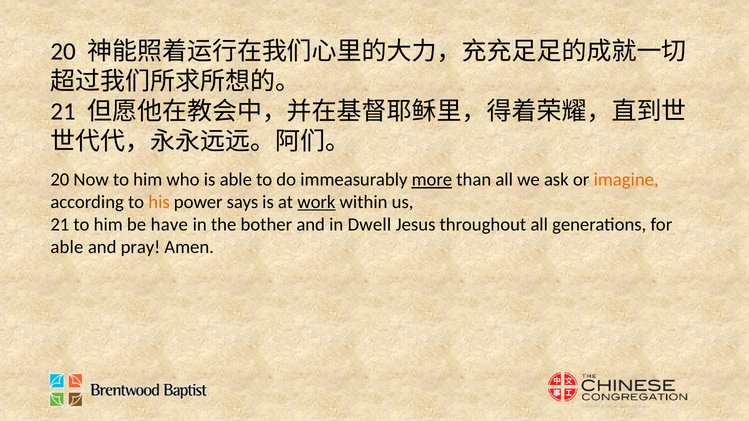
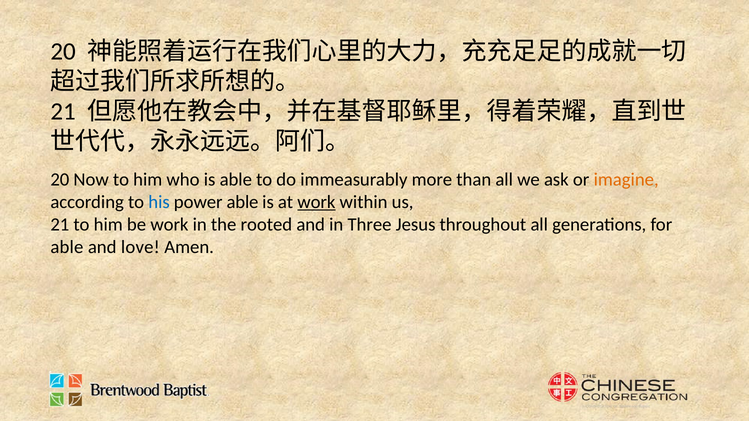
more underline: present -> none (432, 180)
his colour: orange -> blue (159, 202)
power says: says -> able (243, 202)
be have: have -> work (169, 225)
bother: bother -> rooted (266, 225)
Dwell: Dwell -> Three (370, 225)
pray: pray -> love (140, 247)
